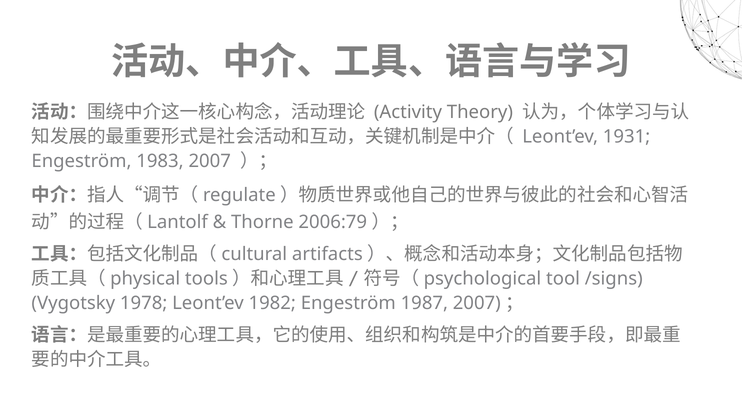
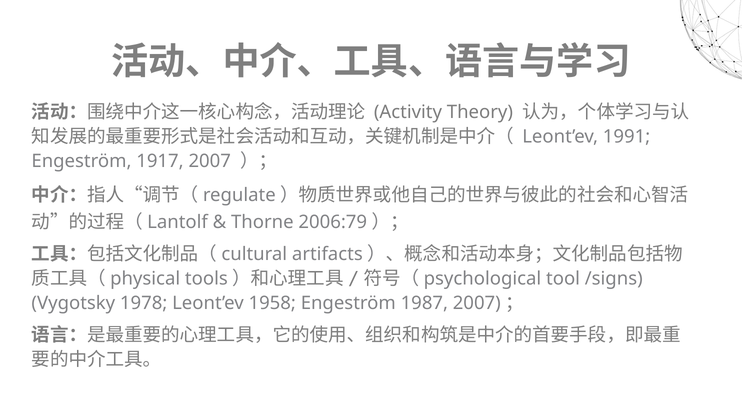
1931: 1931 -> 1991 (627, 137)
1983: 1983 -> 1917 (160, 161)
1982: 1982 -> 1958 (272, 303)
